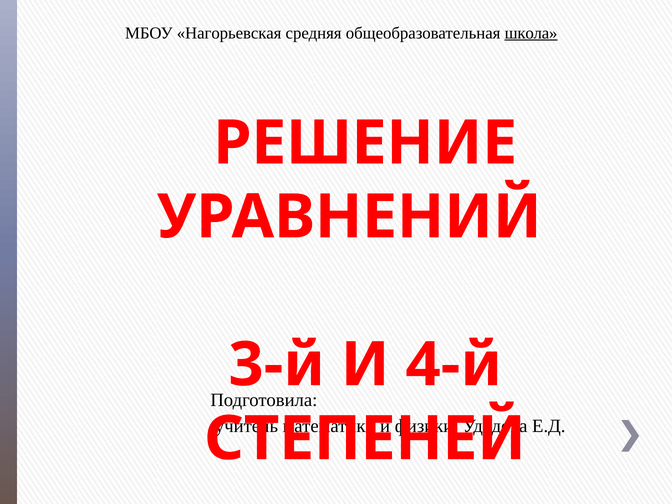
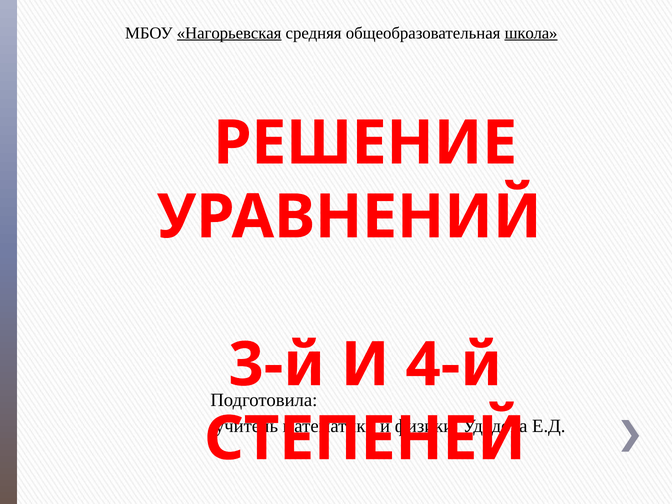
Нагорьевская underline: none -> present (229, 33)
